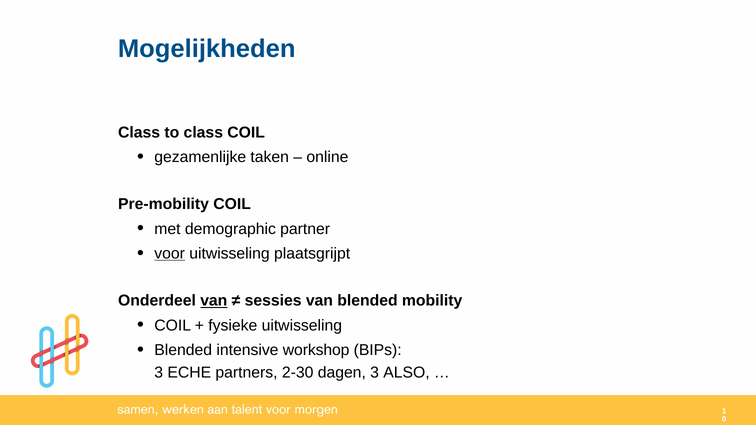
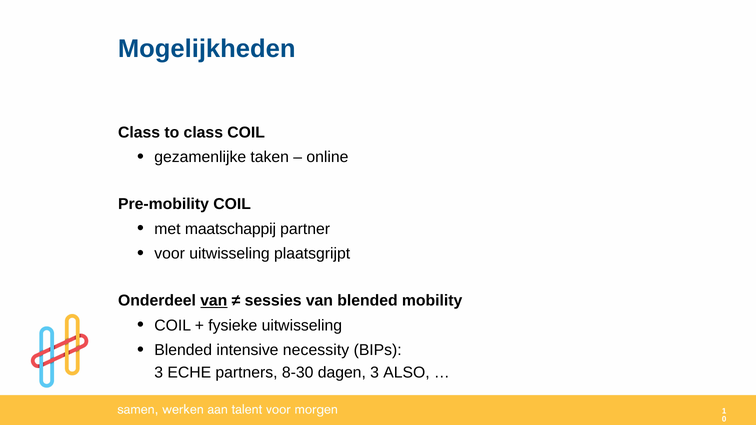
demographic: demographic -> maatschappij (230, 229)
voor underline: present -> none (170, 254)
workshop: workshop -> necessity (316, 350)
2-30: 2-30 -> 8-30 (298, 373)
